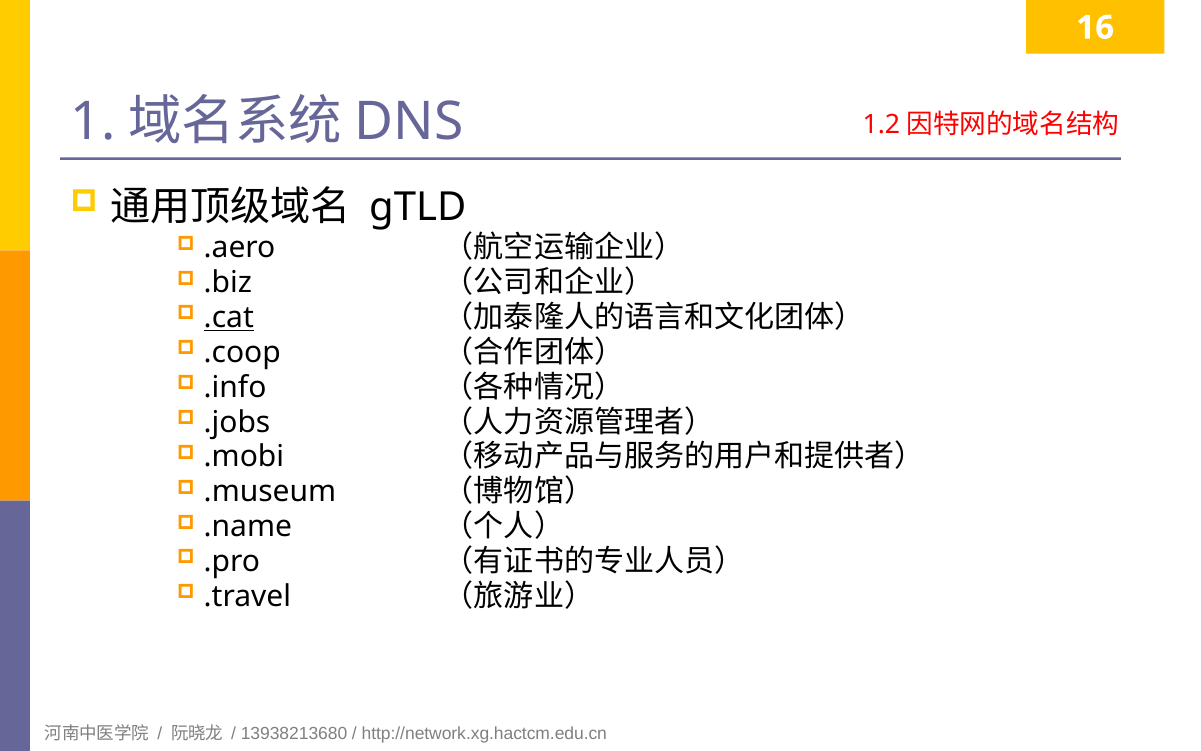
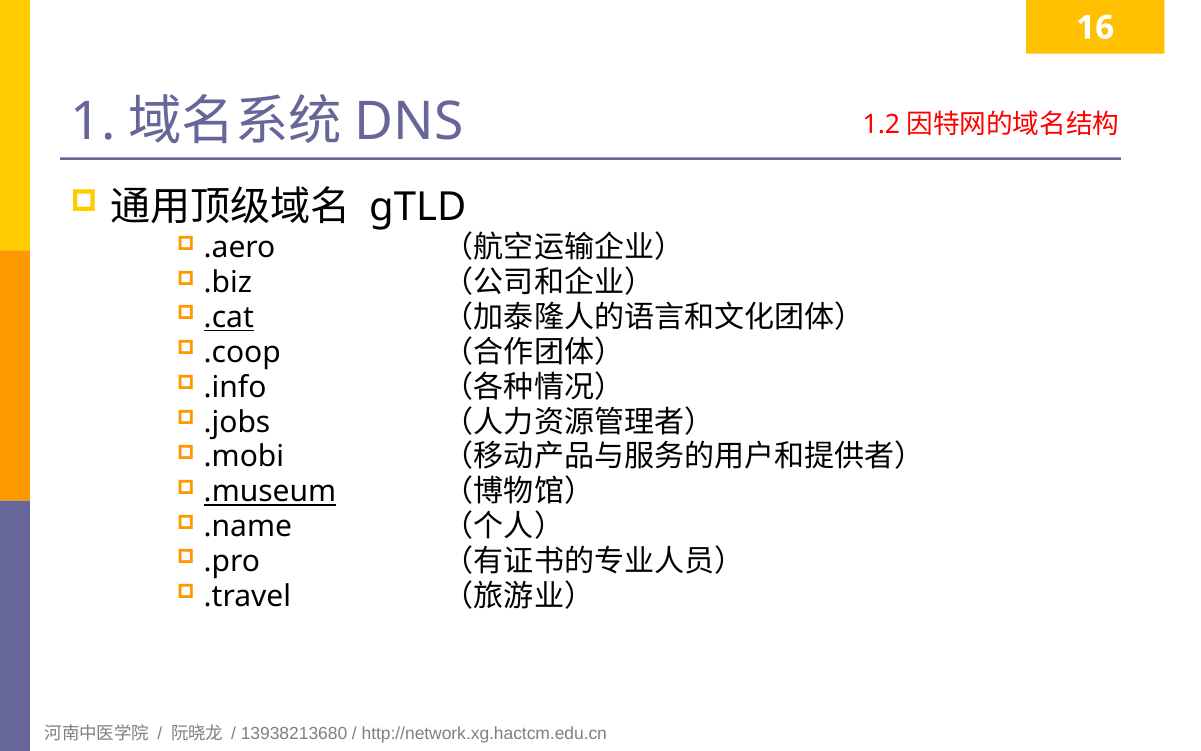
.museum underline: none -> present (270, 492)
